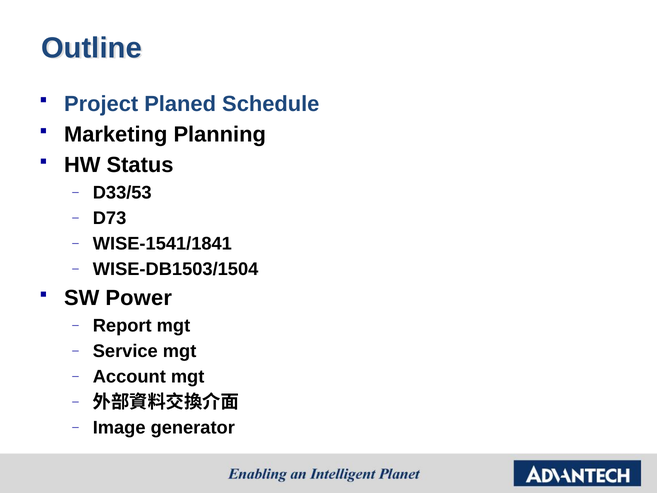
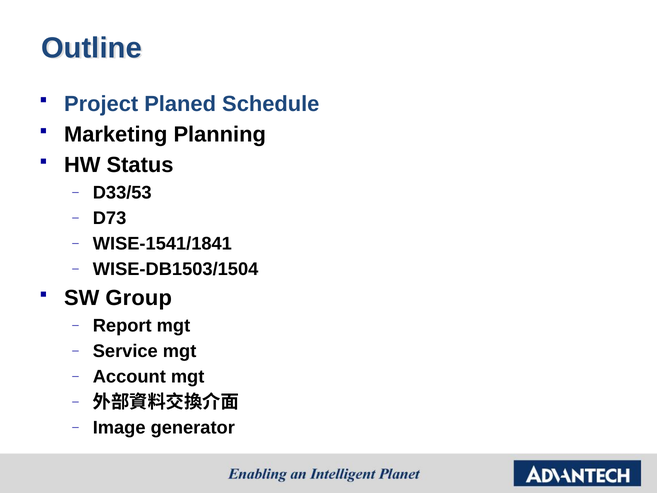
Power: Power -> Group (139, 298)
